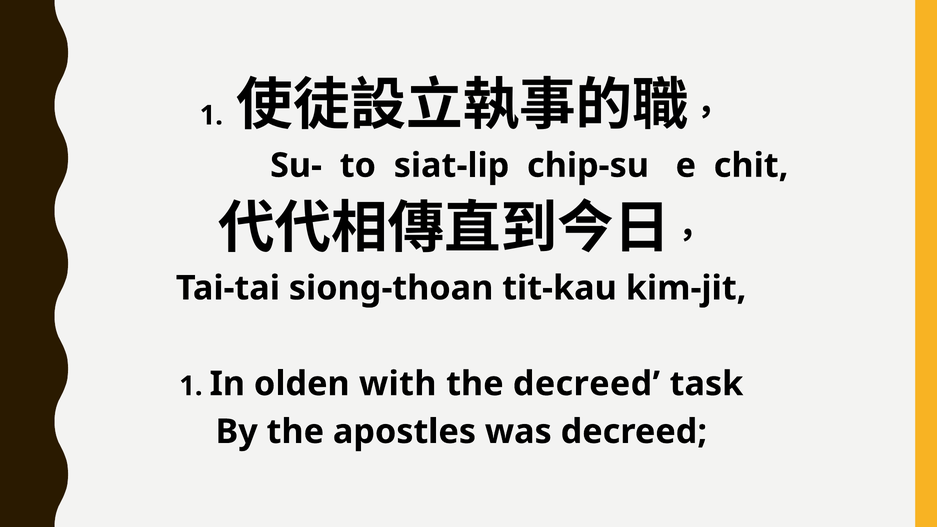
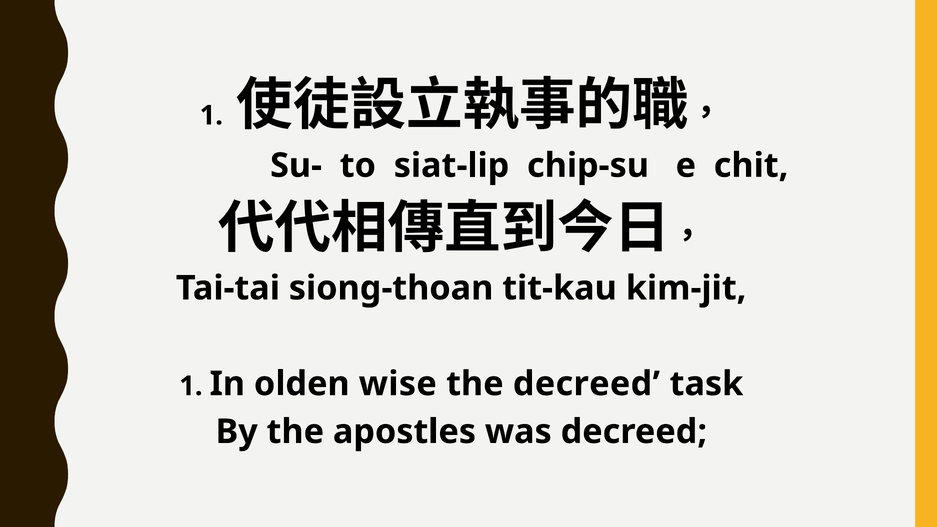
with: with -> wise (398, 384)
